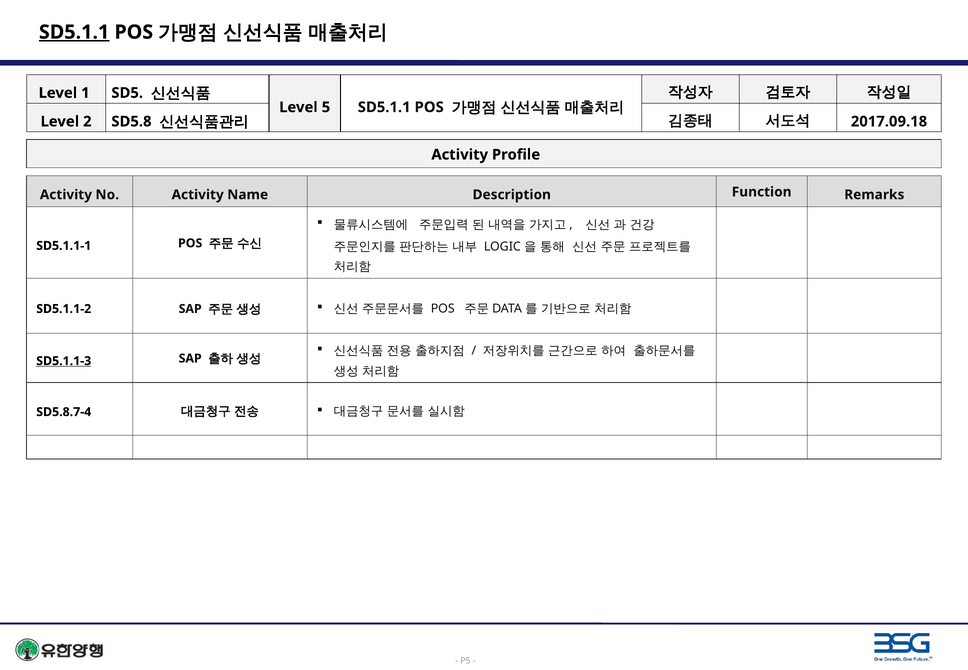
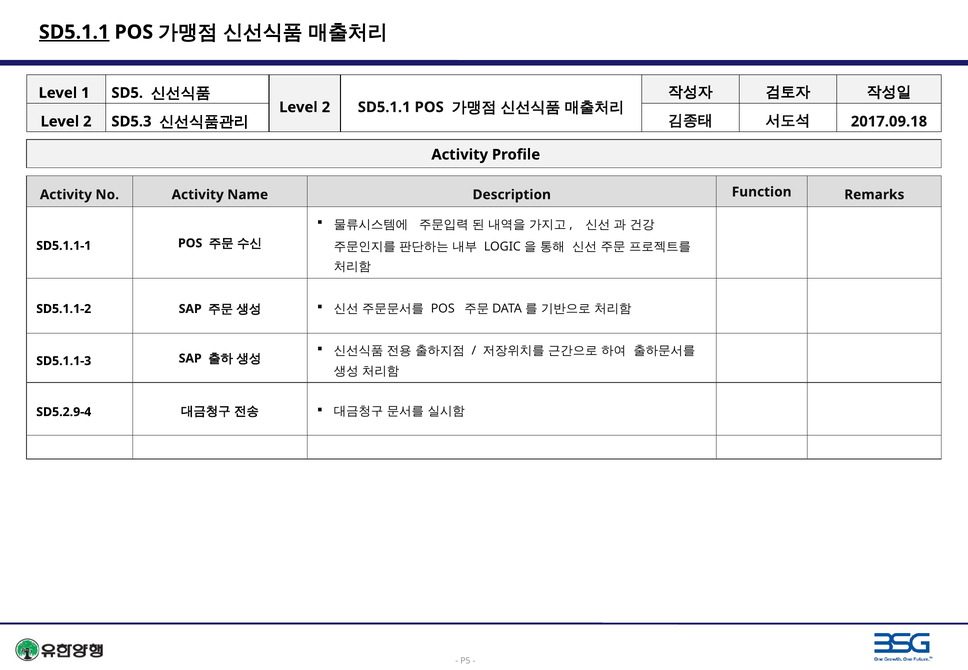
5: 5 -> 2 (326, 107)
SD5.8: SD5.8 -> SD5.3 (131, 122)
SD5.1.1-3 underline: present -> none (64, 361)
SD5.8.7-4: SD5.8.7-4 -> SD5.2.9-4 (64, 412)
